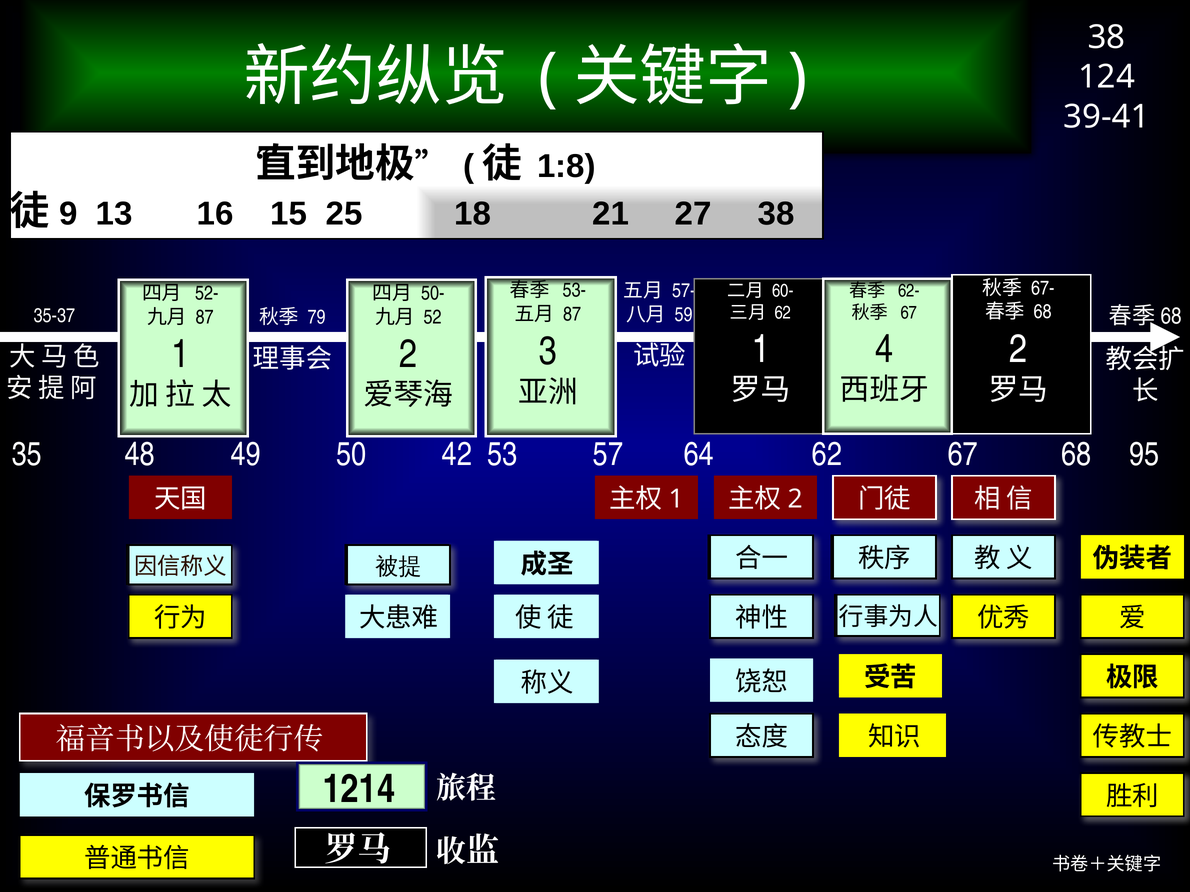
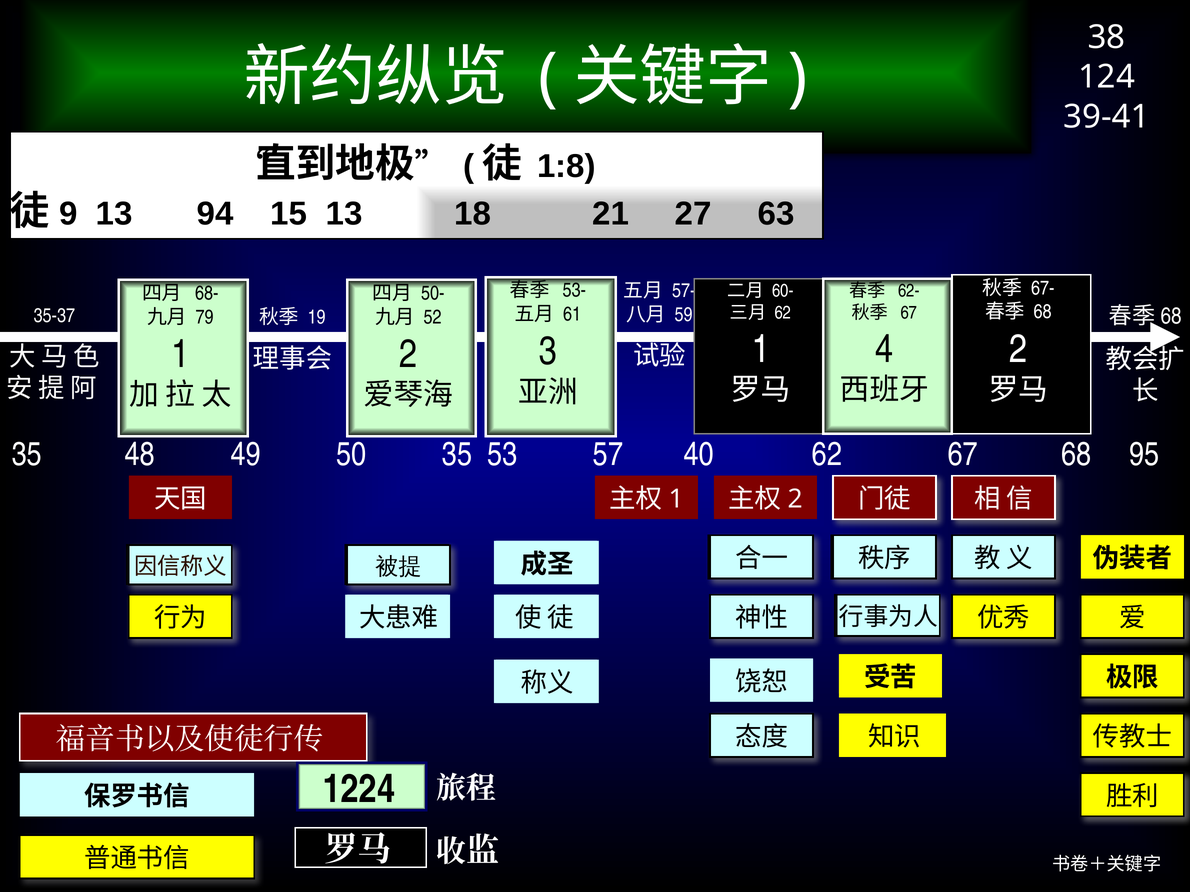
16: 16 -> 94 (215, 214)
15 25: 25 -> 13 (344, 214)
27 38: 38 -> 63 (776, 214)
52-: 52- -> 68- (207, 293)
87: 87 -> 61 (572, 314)
87: 87 -> 79 (205, 317)
79: 79 -> 19 (317, 318)
50 42: 42 -> 35 (457, 454)
64: 64 -> 40 (699, 454)
1214: 1214 -> 1224 (359, 790)
